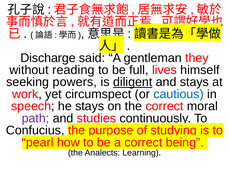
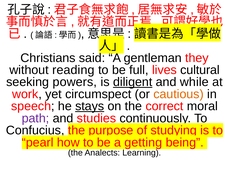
Discharge: Discharge -> Christians (48, 58)
himself: himself -> cultural (200, 70)
and stays: stays -> while (194, 82)
cautious colour: blue -> orange (179, 94)
stays underline: none -> present (90, 106)
a correct: correct -> getting (143, 142)
